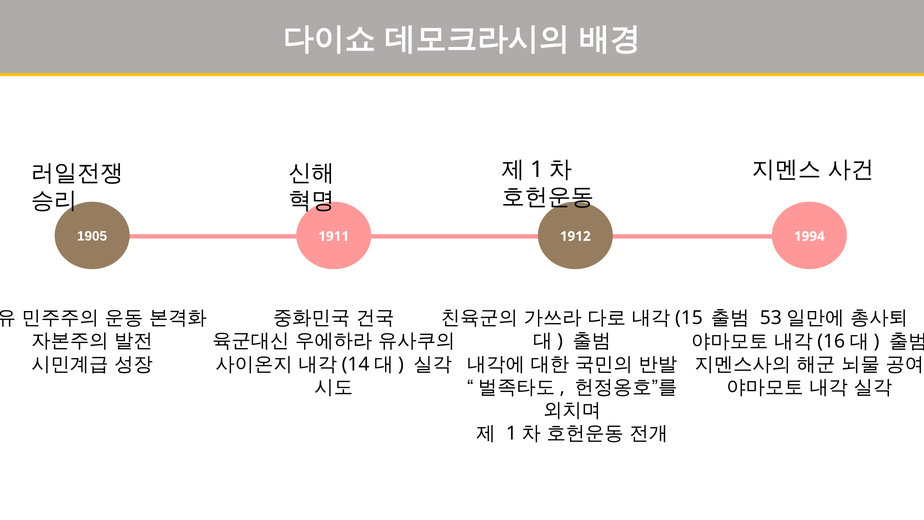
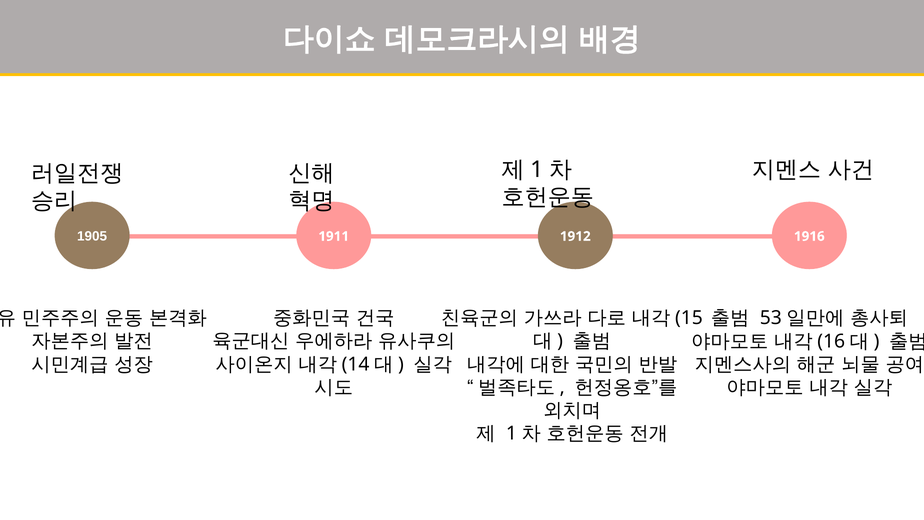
1994: 1994 -> 1916 (809, 236)
